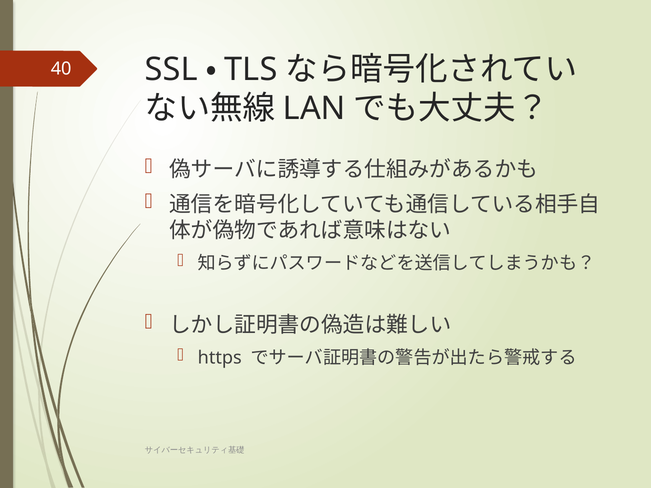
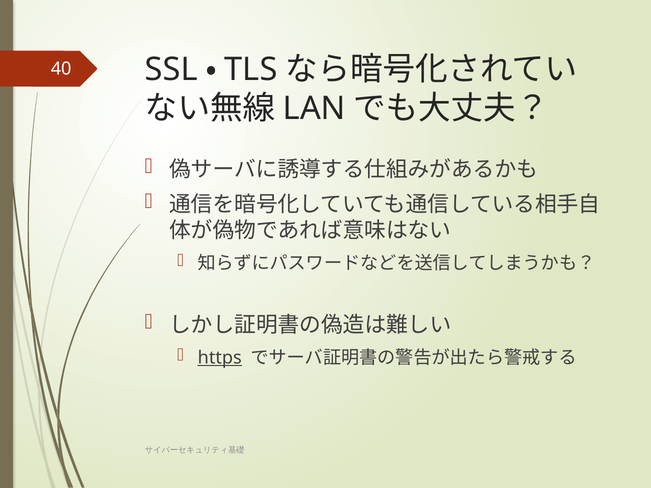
https underline: none -> present (220, 358)
